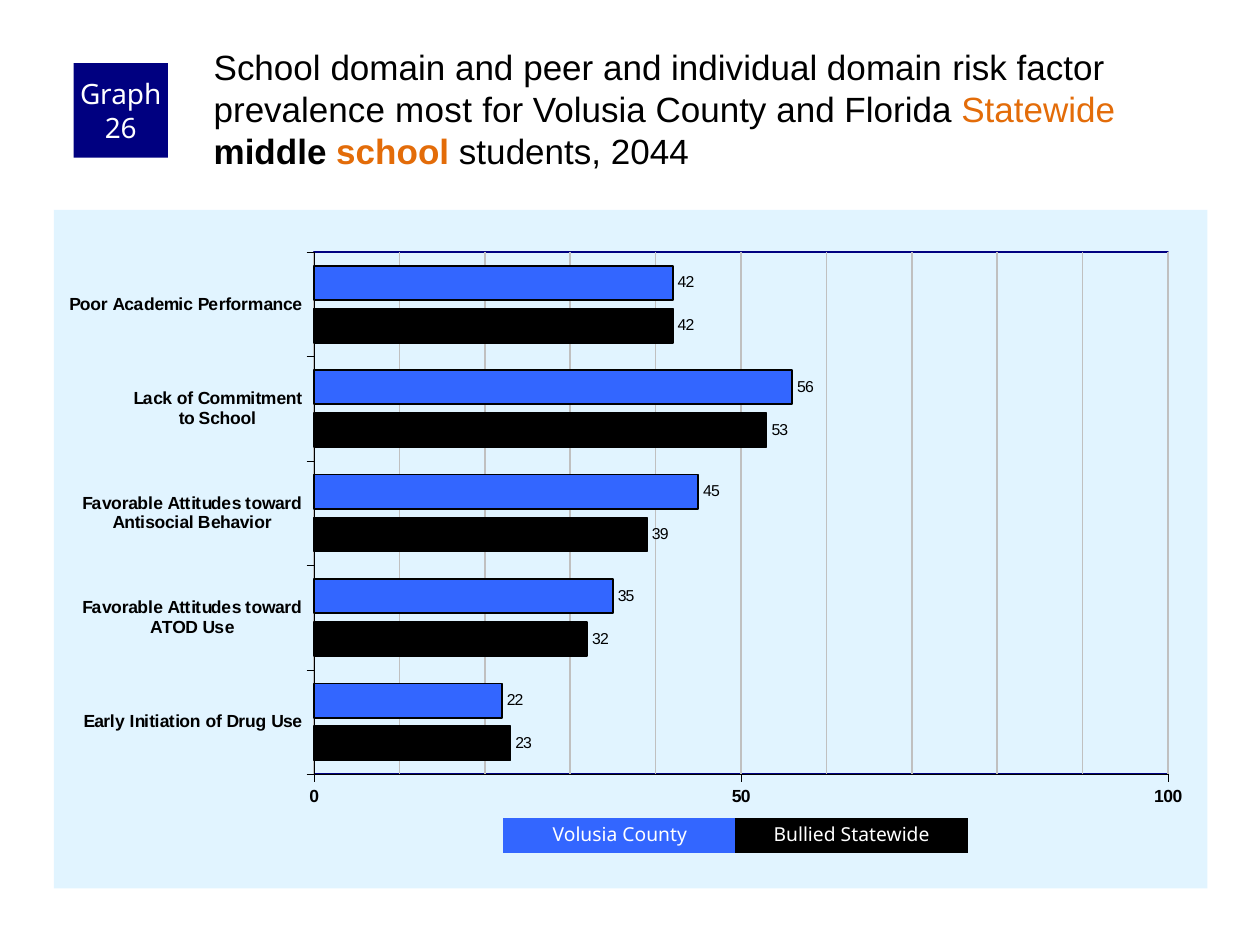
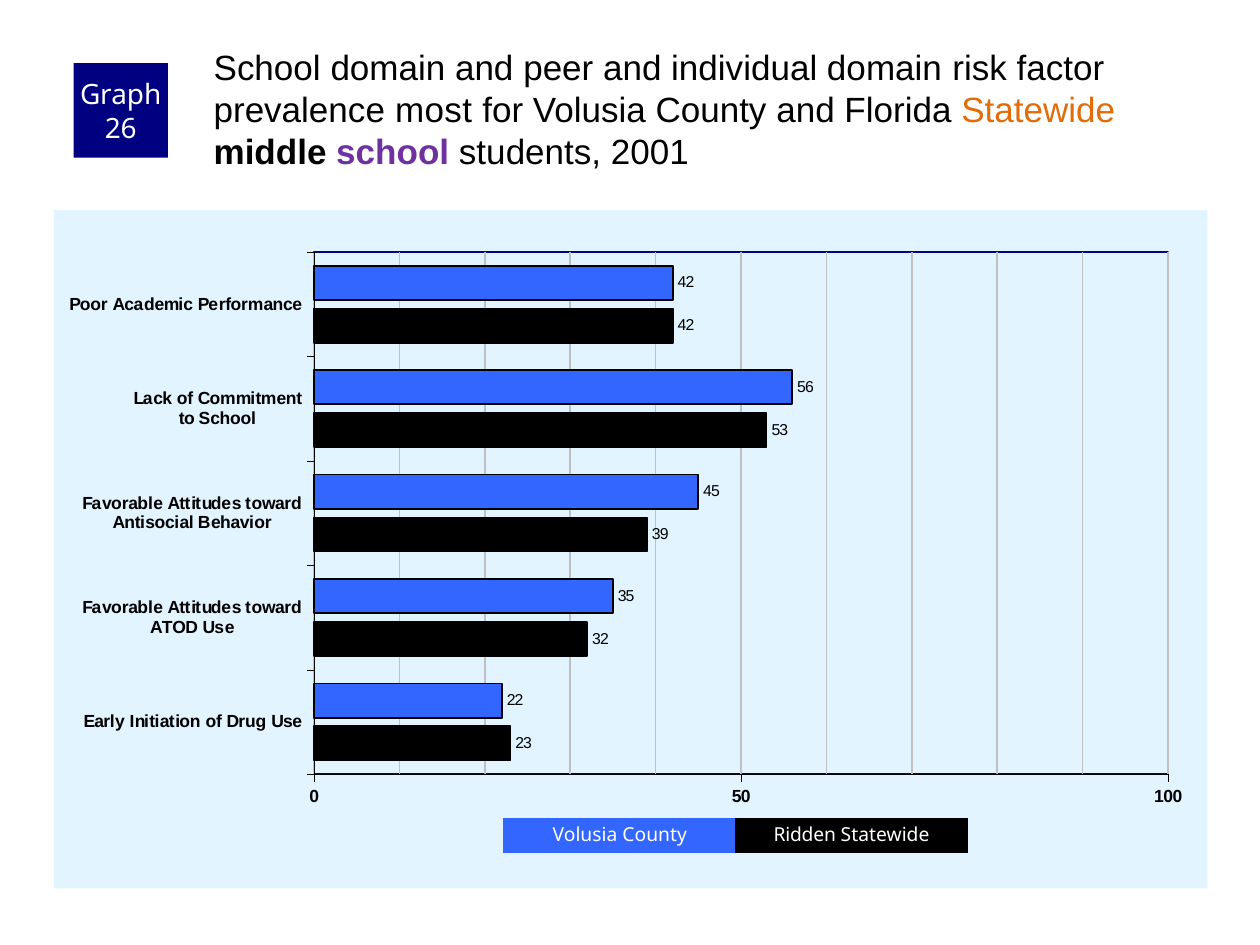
school colour: orange -> purple (393, 153)
2044: 2044 -> 2001 (650, 153)
Bullied: Bullied -> Ridden (805, 836)
